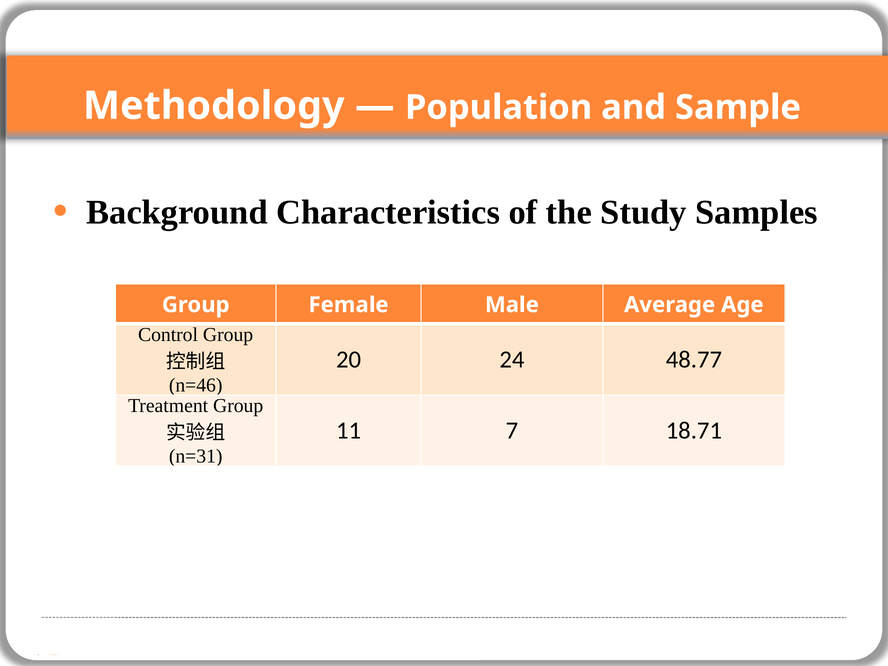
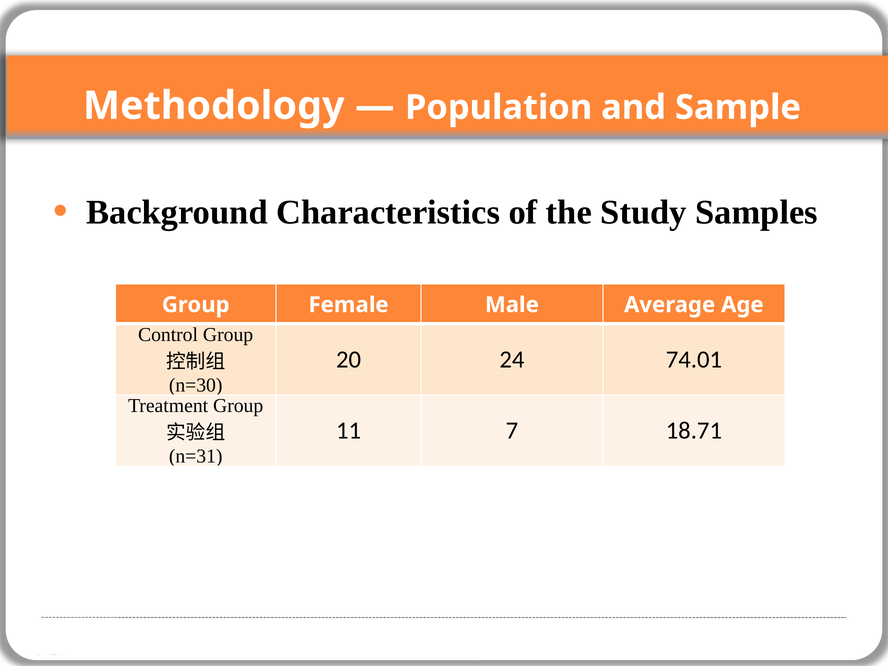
48.77: 48.77 -> 74.01 (694, 360)
n=46: n=46 -> n=30 (196, 385)
